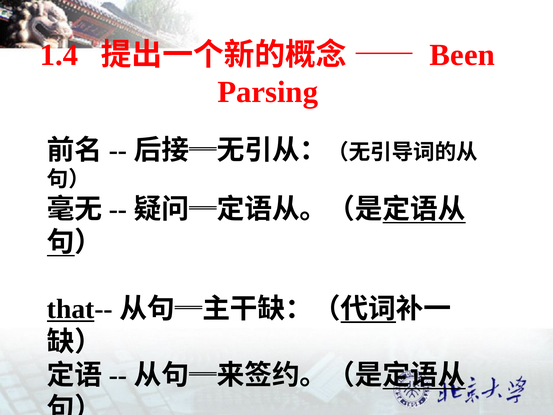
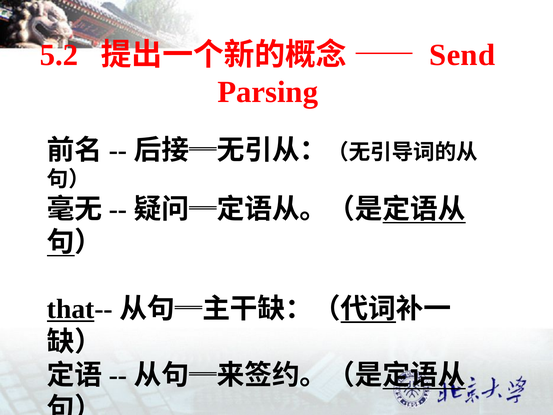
1.4: 1.4 -> 5.2 (59, 55)
Been: Been -> Send (462, 55)
